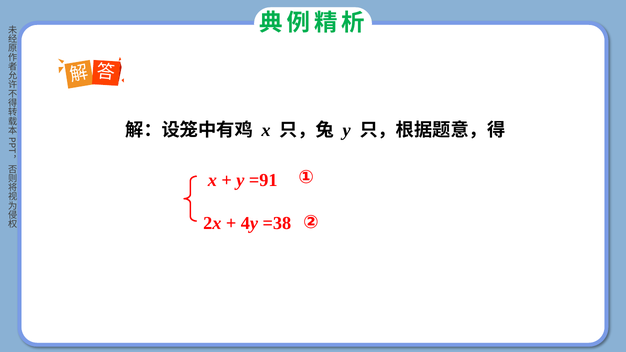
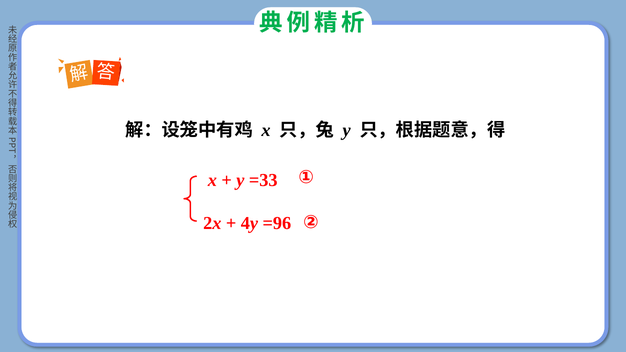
=91: =91 -> =33 (263, 180)
=38: =38 -> =96 (277, 223)
